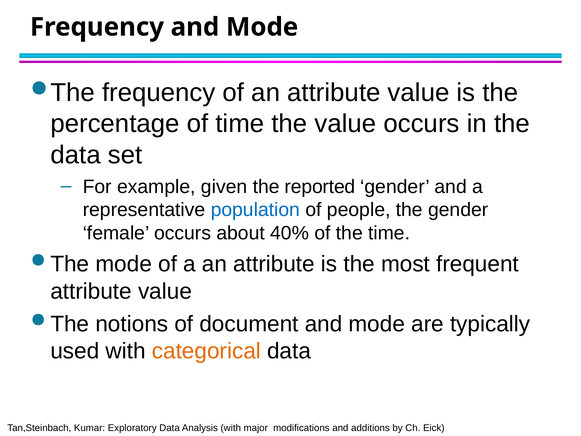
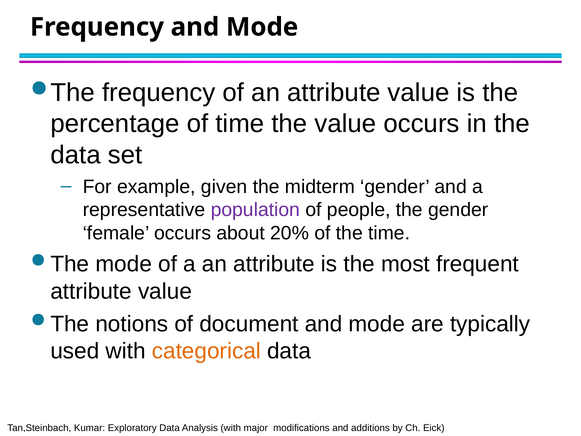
reported: reported -> midterm (320, 187)
population colour: blue -> purple (255, 210)
40%: 40% -> 20% (290, 233)
